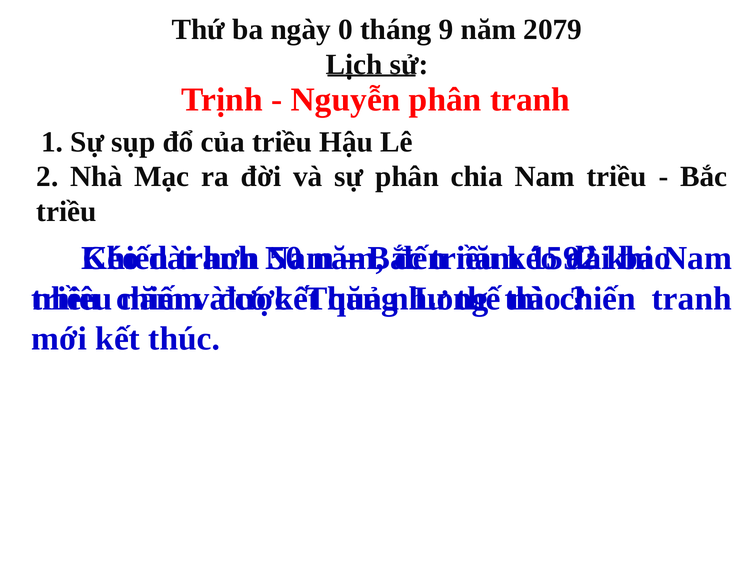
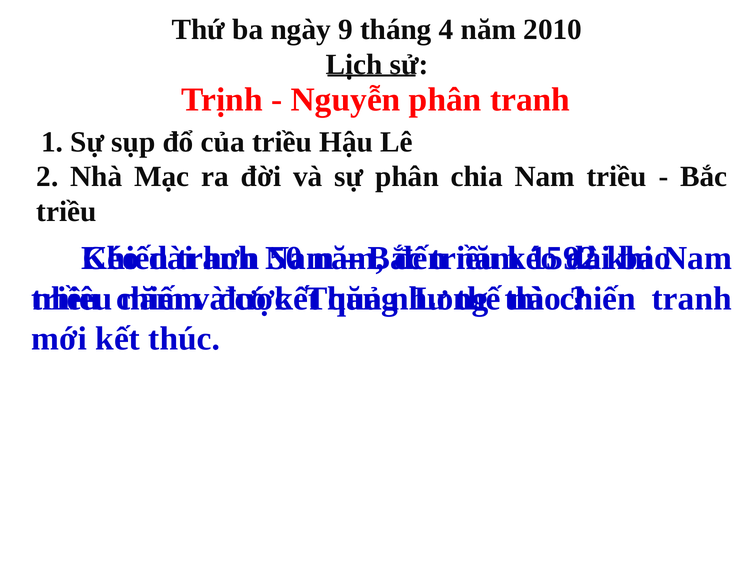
0: 0 -> 9 (345, 30)
9: 9 -> 4 (446, 30)
2079: 2079 -> 2010 (553, 30)
